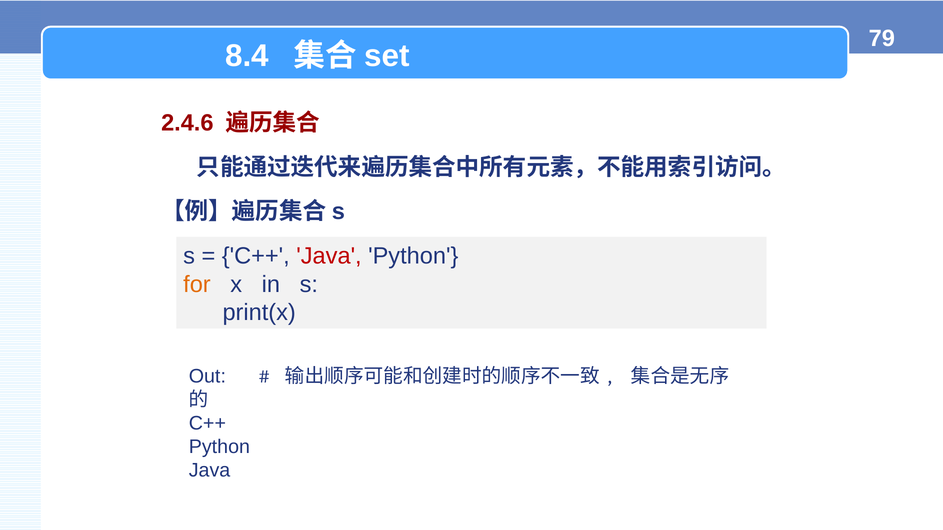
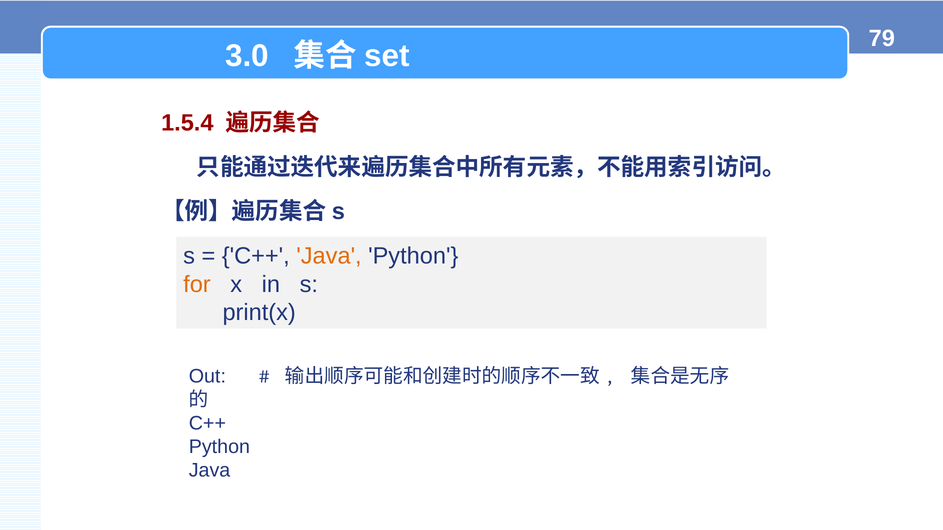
8.4: 8.4 -> 3.0 (247, 56)
2.4.6: 2.4.6 -> 1.5.4 (187, 123)
Java colour: red -> orange (329, 256)
